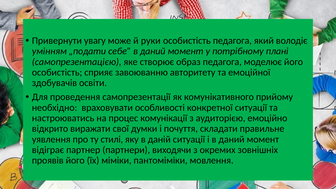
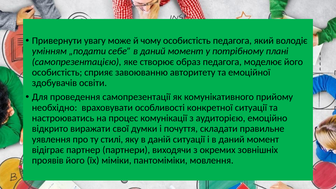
руки: руки -> чому (151, 41)
